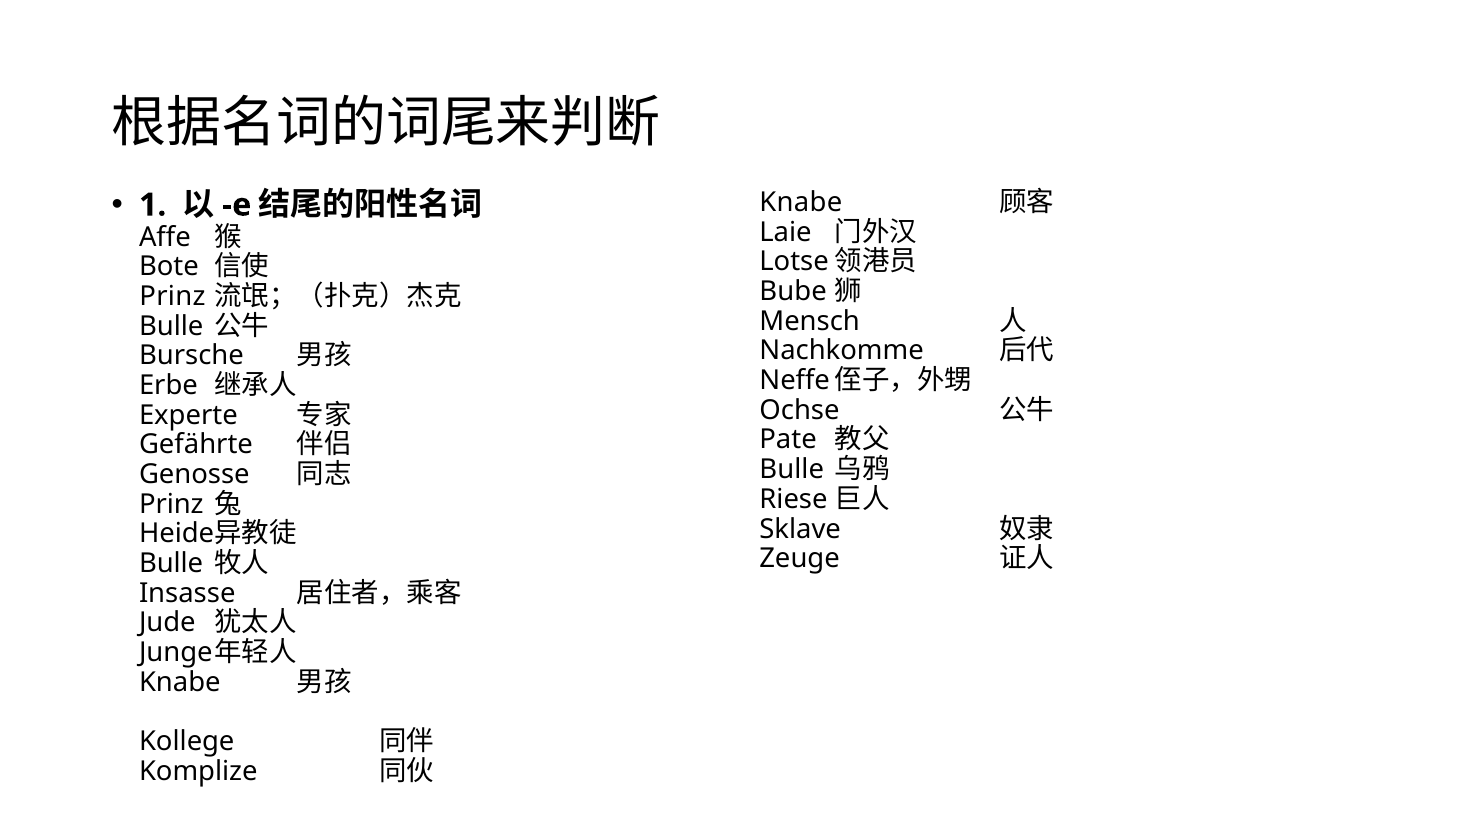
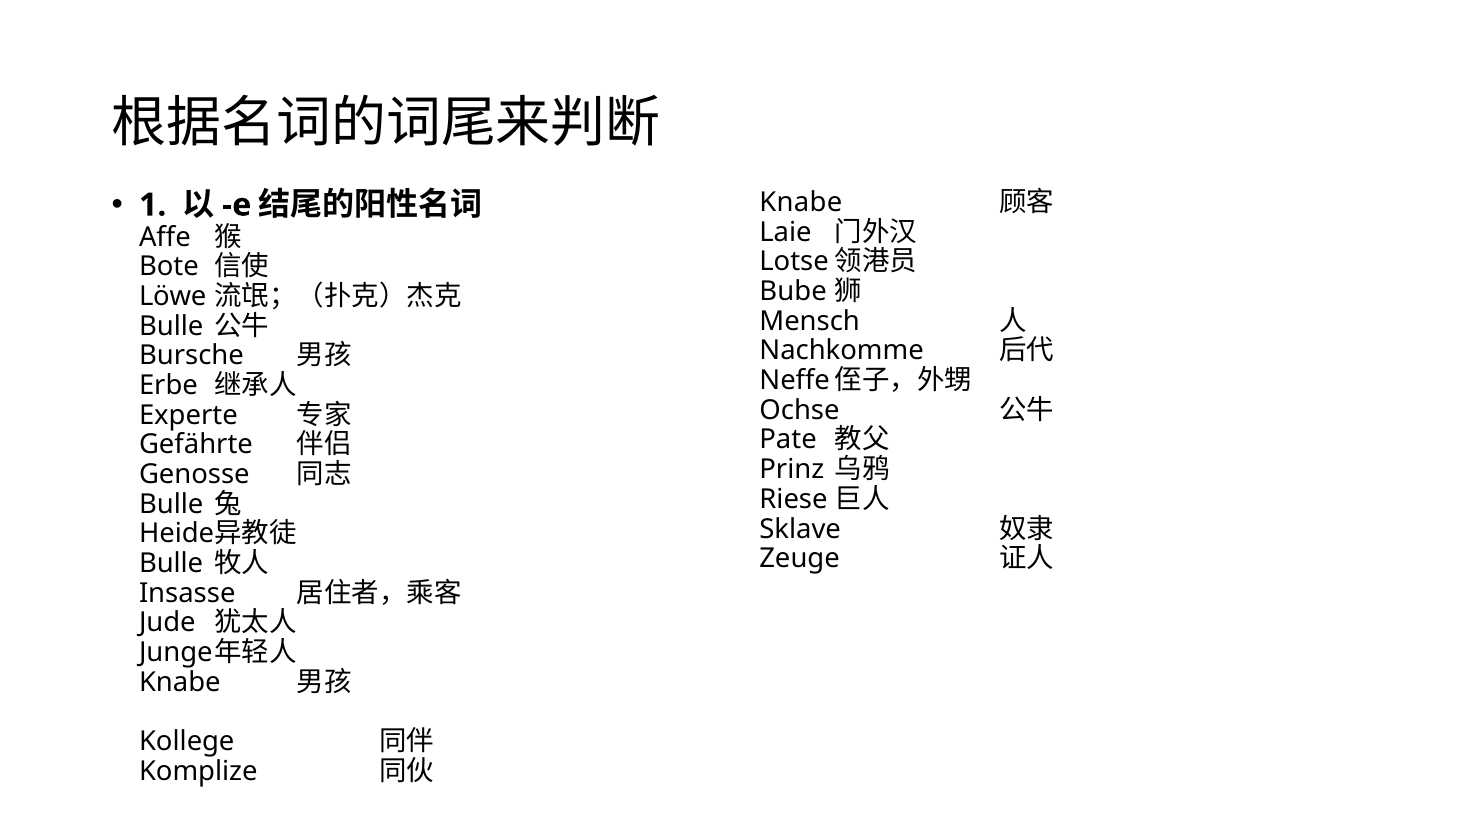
Prinz: Prinz -> Löwe (173, 296)
Bulle: Bulle -> Prinz (792, 469)
Prinz: Prinz -> Bulle (171, 504)
